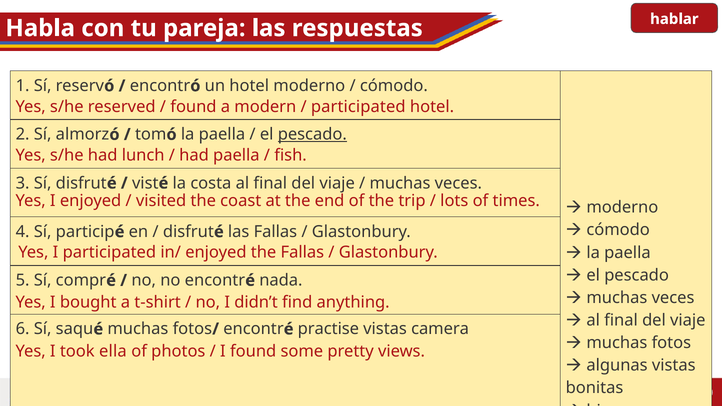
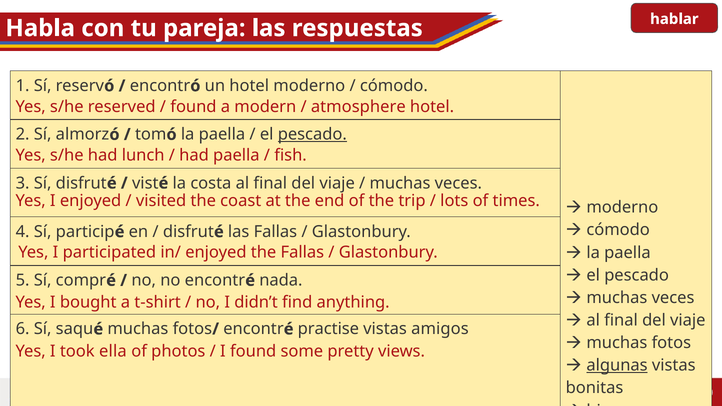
participated: participated -> atmosphere (358, 107)
camera: camera -> amigos (440, 329)
algunas underline: none -> present (617, 366)
